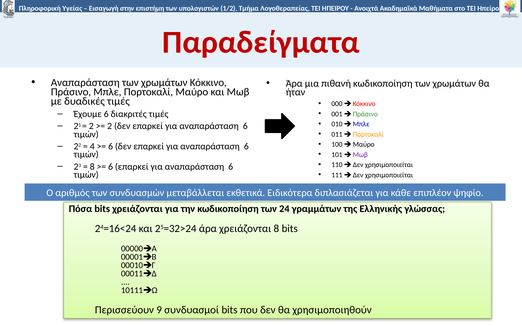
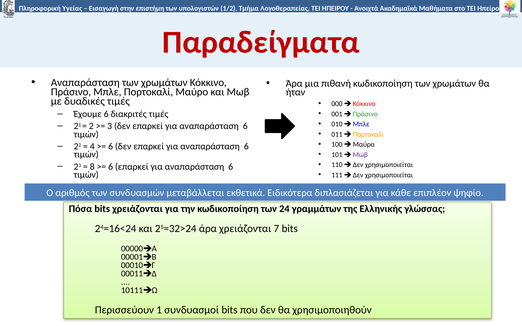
2: 2 -> 3 (110, 126)
χρειάζονται 8: 8 -> 7 (276, 229)
9: 9 -> 1 (159, 310)
